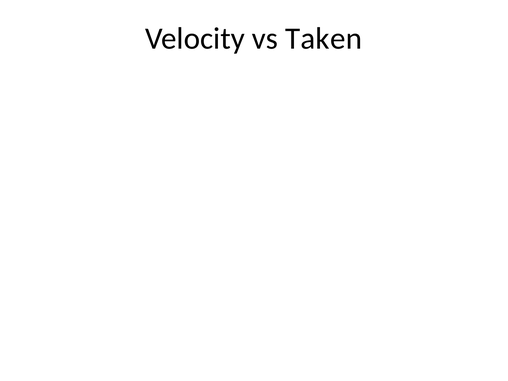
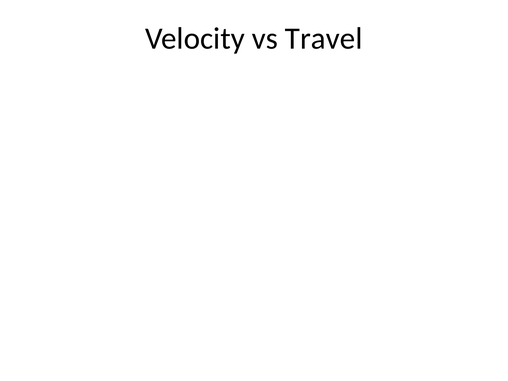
Taken: Taken -> Travel (324, 39)
